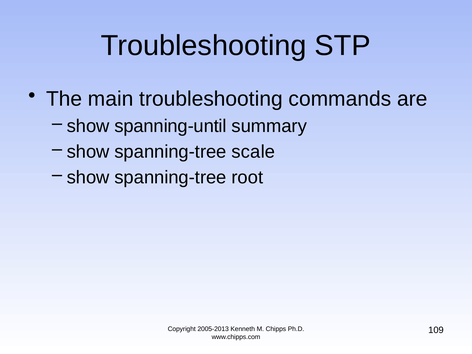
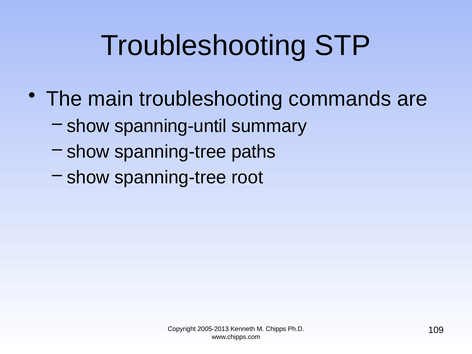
scale: scale -> paths (254, 152)
